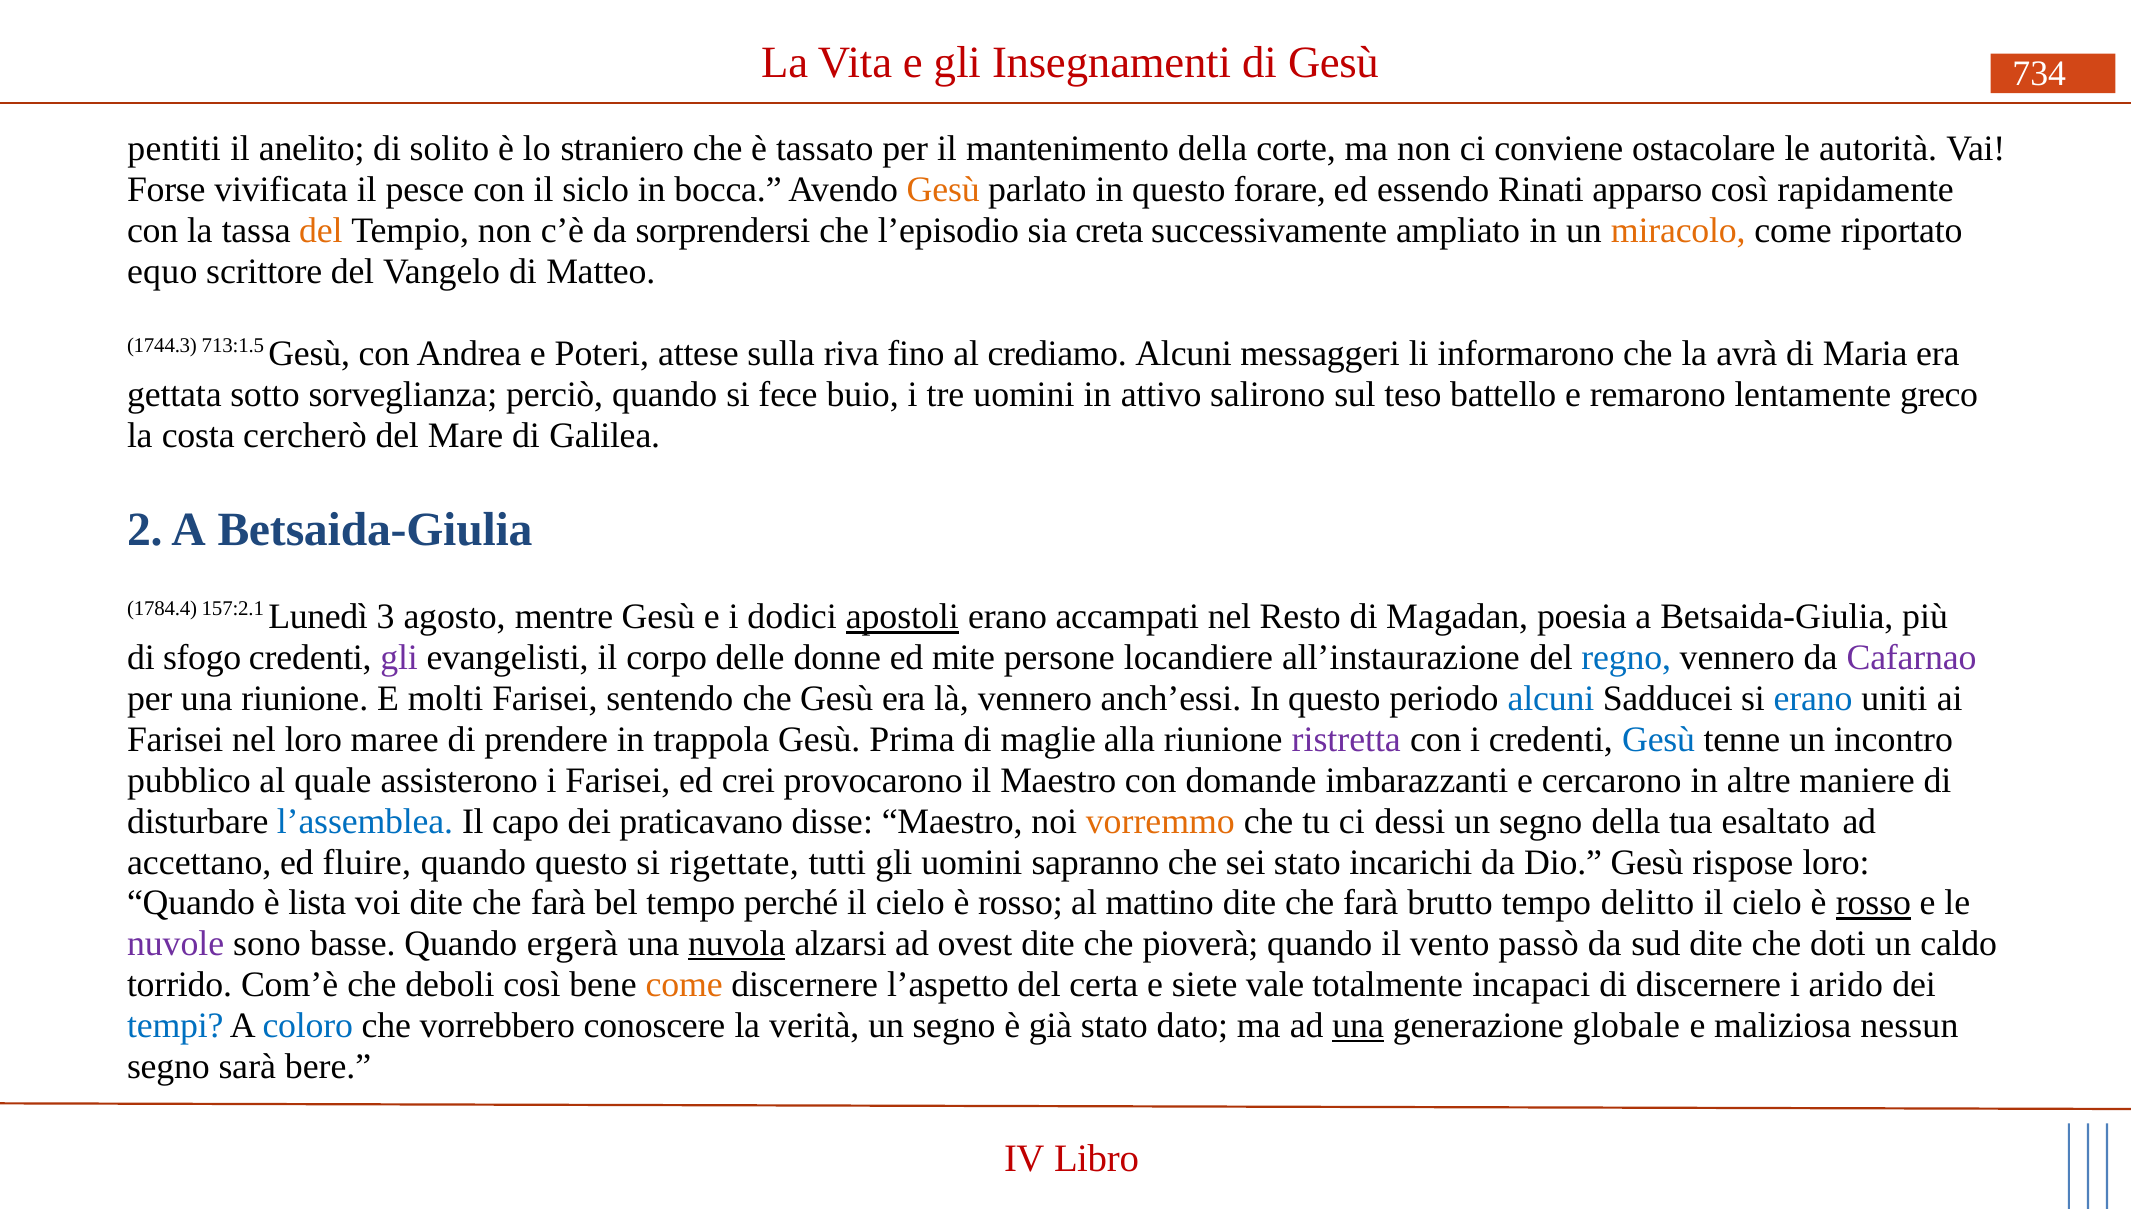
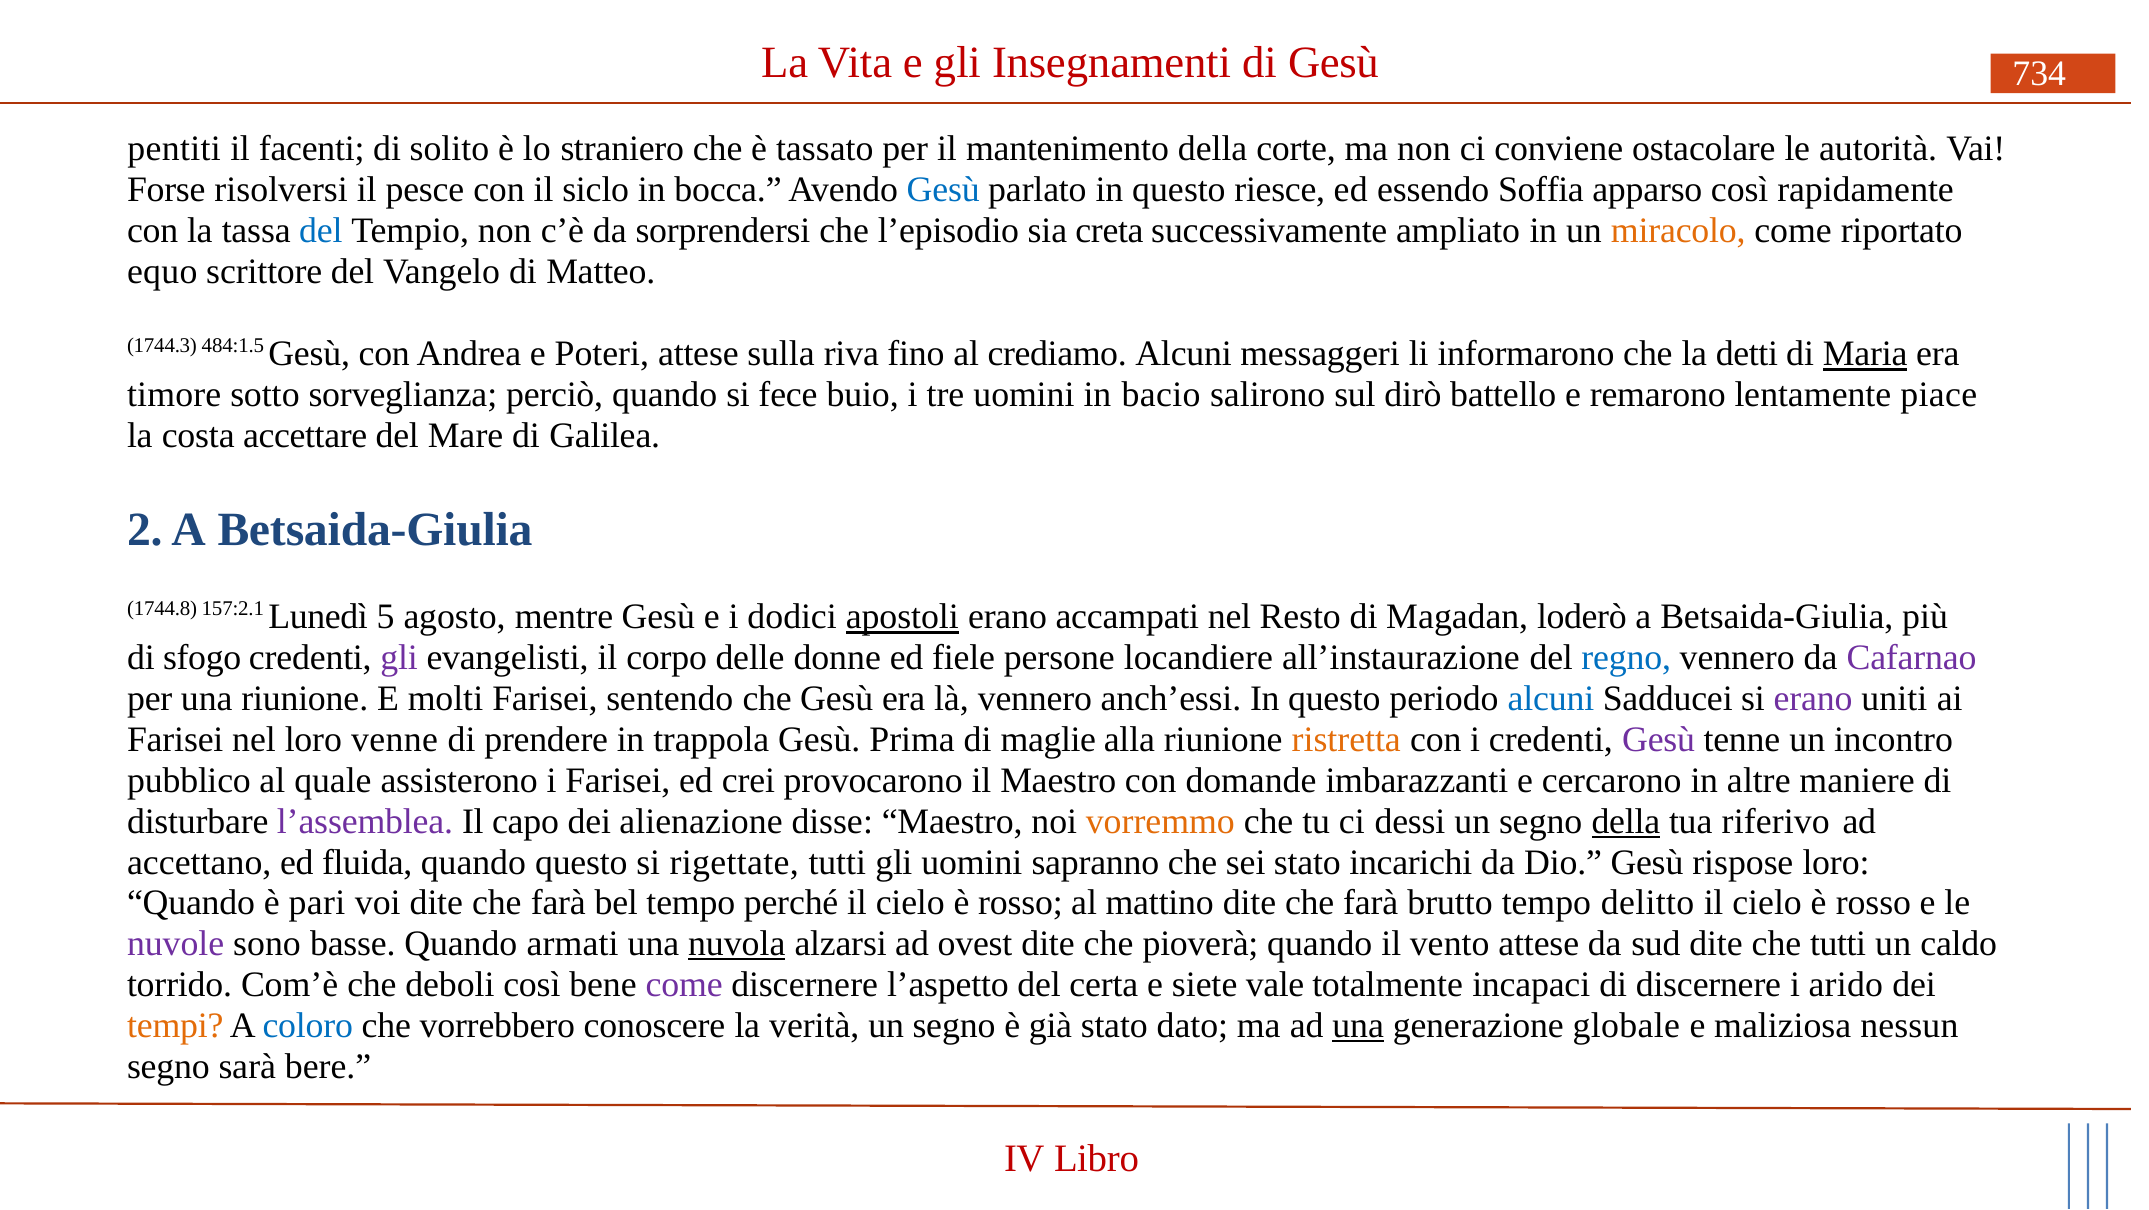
anelito: anelito -> facenti (312, 149)
vivificata: vivificata -> risolversi (281, 190)
Gesù colour: orange -> blue (943, 190)
forare: forare -> riesce (1280, 190)
Rinati: Rinati -> Soffia (1541, 190)
del colour: orange -> blue (321, 231)
713:1.5: 713:1.5 -> 484:1.5 (233, 345)
avrà: avrà -> detti (1747, 354)
Maria underline: none -> present (1865, 354)
gettata: gettata -> timore (174, 395)
attivo: attivo -> bacio (1161, 395)
teso: teso -> dirò (1413, 395)
greco: greco -> piace (1939, 395)
cercherò: cercherò -> accettare (305, 436)
1784.4: 1784.4 -> 1744.8 (162, 609)
3: 3 -> 5 (386, 617)
poesia: poesia -> loderò (1582, 617)
mite: mite -> fiele (963, 658)
erano colour: blue -> purple (1813, 699)
maree: maree -> venne (394, 740)
ristretta colour: purple -> orange (1346, 740)
Gesù colour: blue -> purple (1659, 740)
l’assemblea colour: blue -> purple (365, 822)
praticavano: praticavano -> alienazione (701, 822)
della underline: none -> present (1626, 822)
esaltato: esaltato -> riferivo (1776, 822)
fluire: fluire -> fluida (367, 862)
lista: lista -> pari (317, 903)
rosso underline: present -> none (1873, 903)
ergerà: ergerà -> armati (573, 944)
vento passò: passò -> attese (1539, 944)
che doti: doti -> tutti (1838, 944)
come colour: orange -> purple (684, 985)
tempi colour: blue -> orange (175, 1026)
